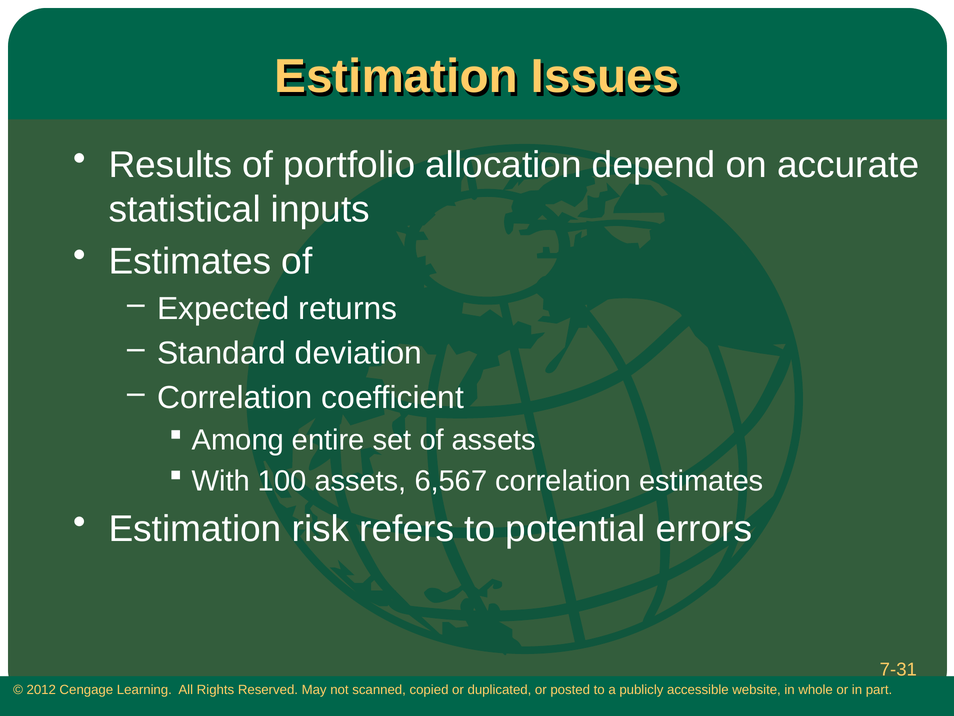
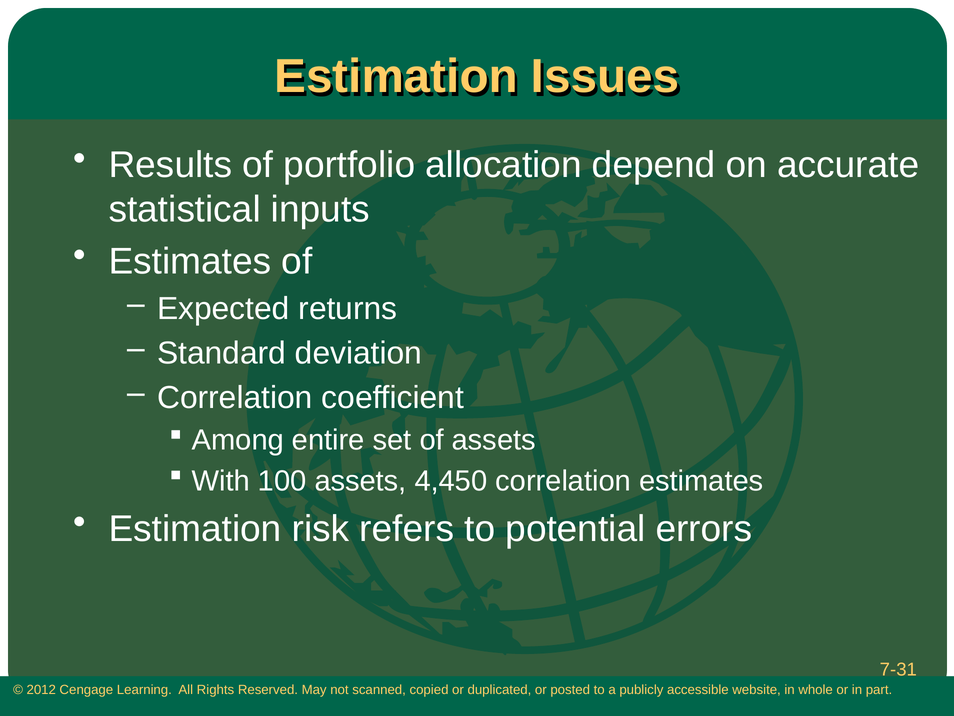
6,567: 6,567 -> 4,450 (451, 481)
